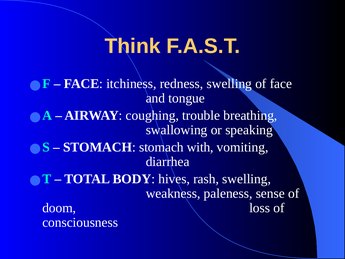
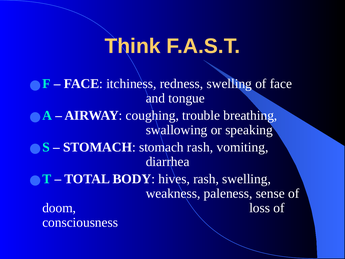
stomach with: with -> rash (200, 147)
